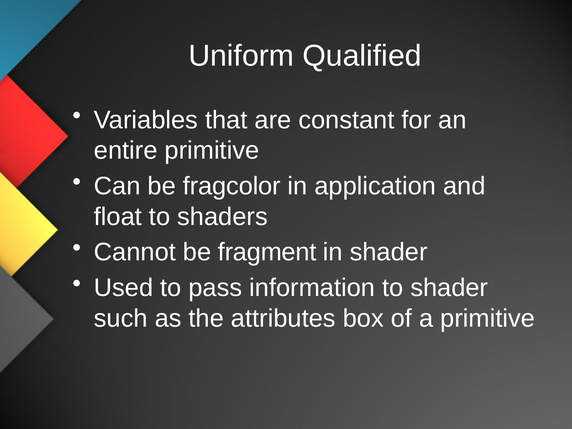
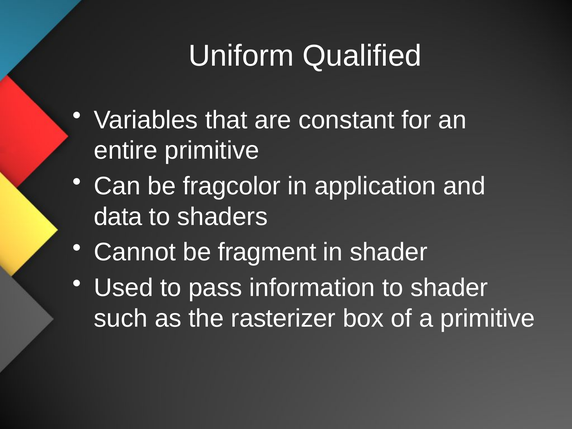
float: float -> data (118, 217)
attributes: attributes -> rasterizer (283, 318)
